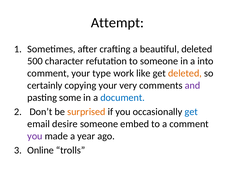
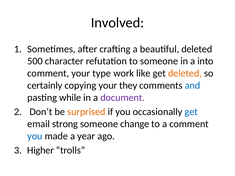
Attempt: Attempt -> Involved (117, 23)
very: very -> they (128, 86)
and colour: purple -> blue (193, 86)
some: some -> while (70, 98)
document colour: blue -> purple (123, 98)
desire: desire -> strong (65, 124)
embed: embed -> change (135, 124)
you colour: purple -> blue (35, 136)
Online: Online -> Higher (41, 150)
